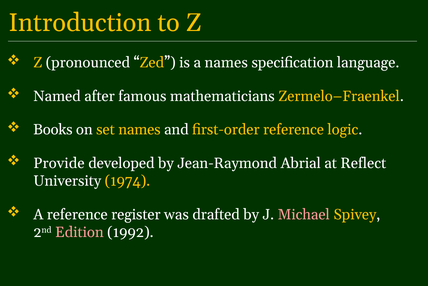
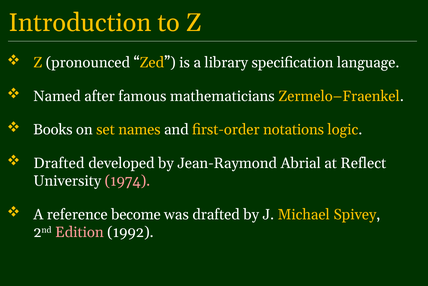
a names: names -> library (226, 63)
first-order reference: reference -> notations (294, 129)
Provide: Provide -> Drafted (59, 163)
1974 colour: yellow -> pink (127, 181)
register: register -> become (136, 214)
Michael colour: pink -> yellow (304, 214)
